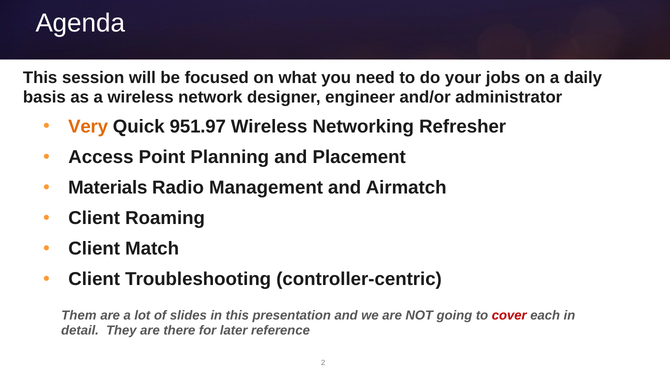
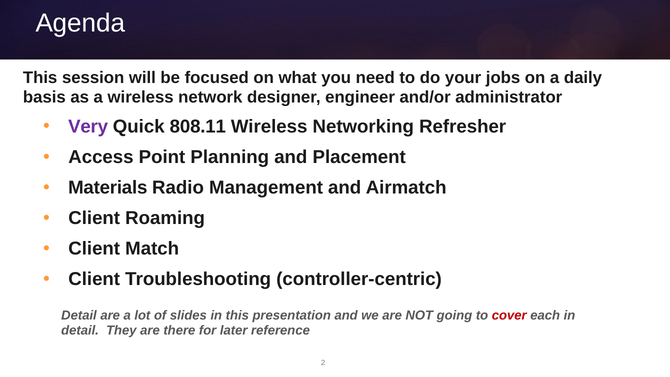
Very colour: orange -> purple (88, 126)
951.97: 951.97 -> 808.11 (198, 126)
Them: Them -> Detail (79, 315)
